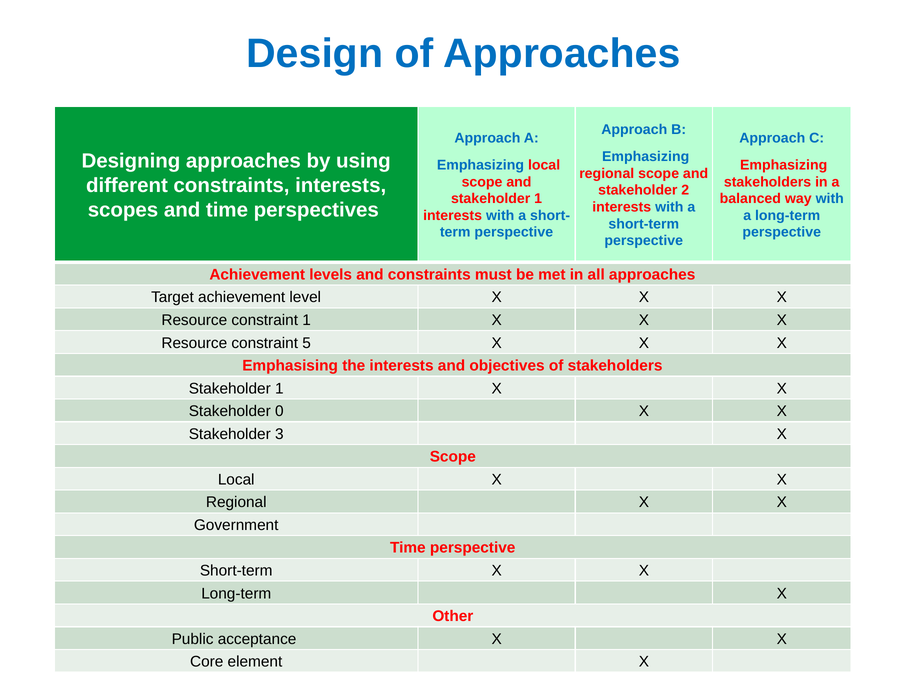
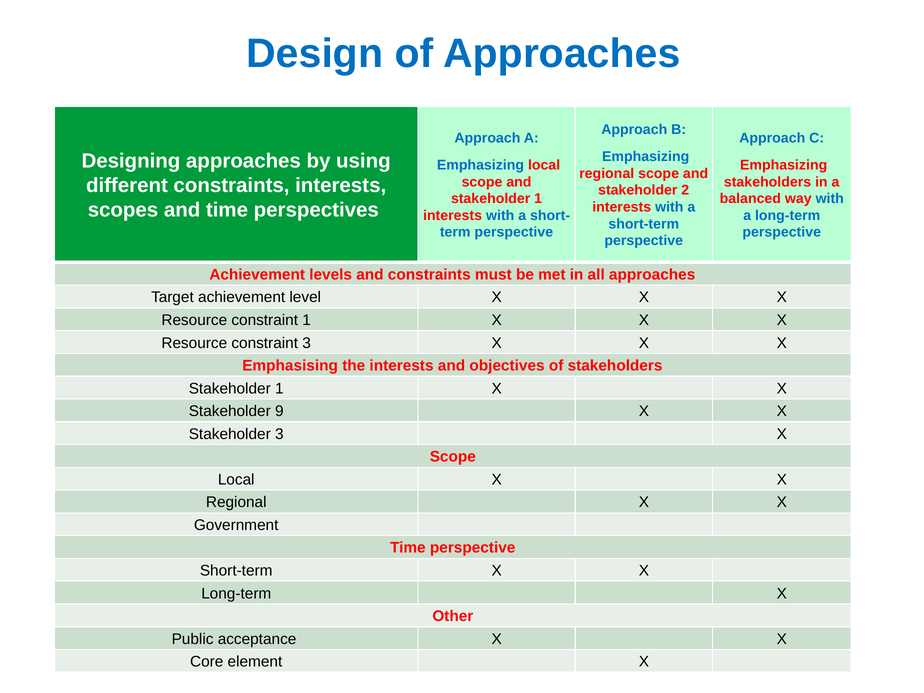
constraint 5: 5 -> 3 (307, 343)
0: 0 -> 9 (279, 411)
